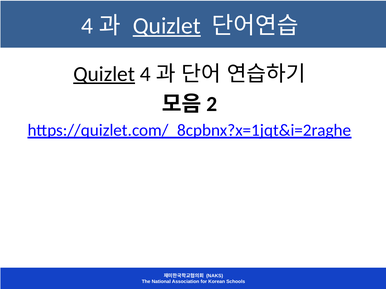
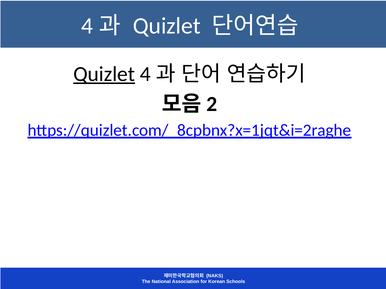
Quizlet underline: present -> none (167, 26)
